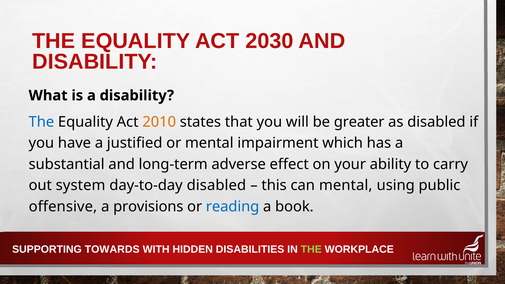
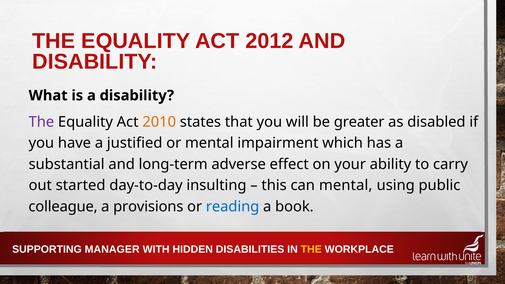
2030: 2030 -> 2012 (269, 41)
The colour: blue -> purple (41, 122)
system: system -> started (81, 185)
day-to-day disabled: disabled -> insulting (216, 185)
offensive: offensive -> colleague (63, 207)
TOWARDS: TOWARDS -> MANAGER (112, 250)
THE colour: light green -> yellow (311, 250)
